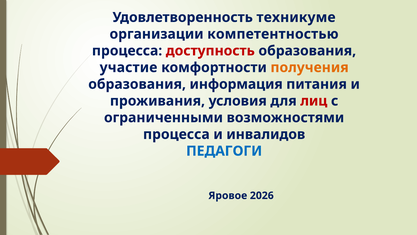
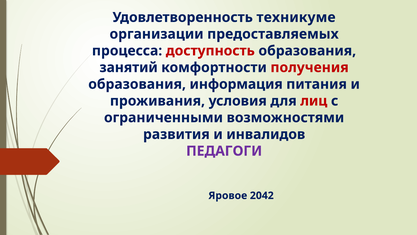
компетентностью: компетентностью -> предоставляемых (273, 34)
участие: участие -> занятий (129, 67)
получения colour: orange -> red (310, 67)
процесса: процесса -> развития (176, 134)
ПЕДАГОГИ colour: blue -> purple (224, 151)
2026: 2026 -> 2042 (262, 195)
